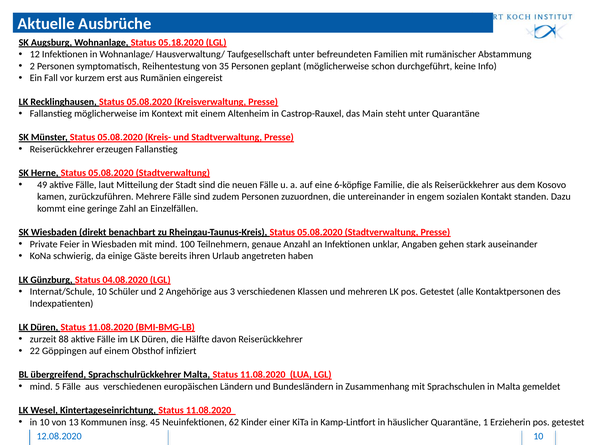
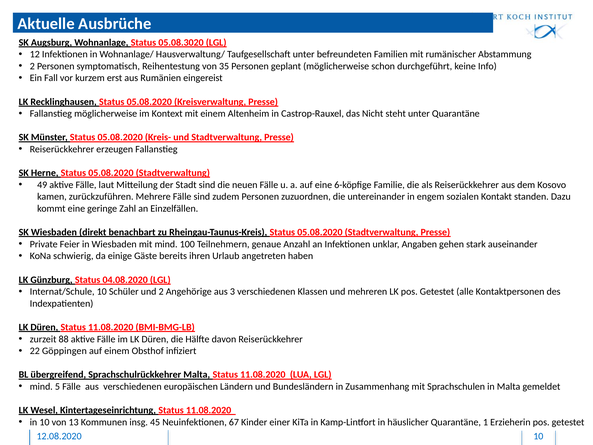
05.18.2020: 05.18.2020 -> 05.08.3020 (181, 42)
Main: Main -> Nicht (373, 114)
62: 62 -> 67 (234, 422)
